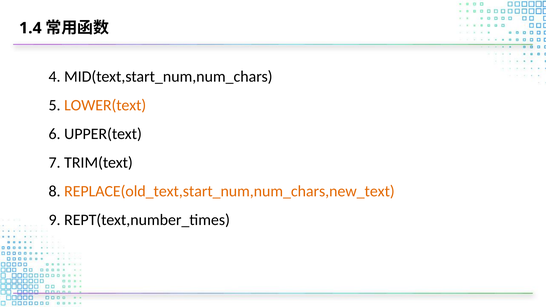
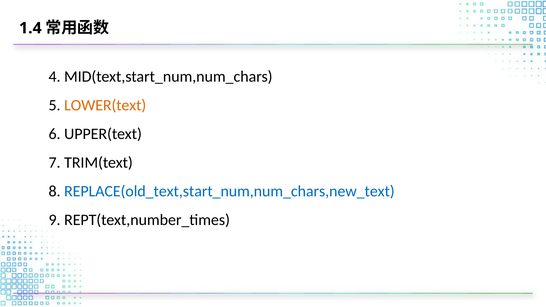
REPLACE(old_text,start_num,num_chars,new_text colour: orange -> blue (229, 191)
